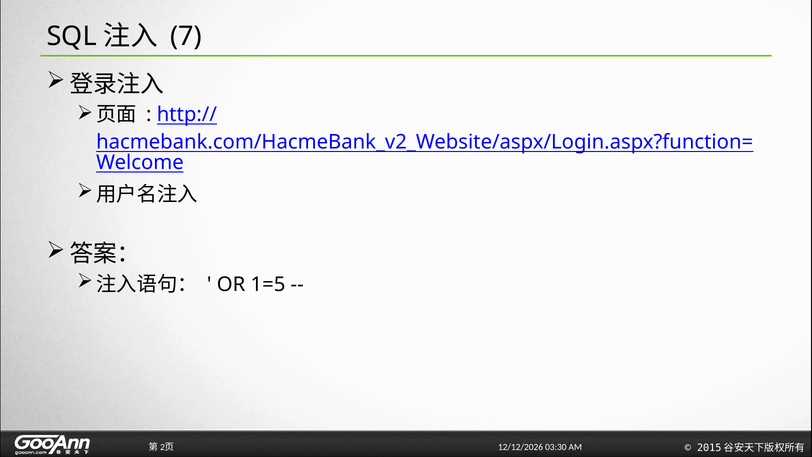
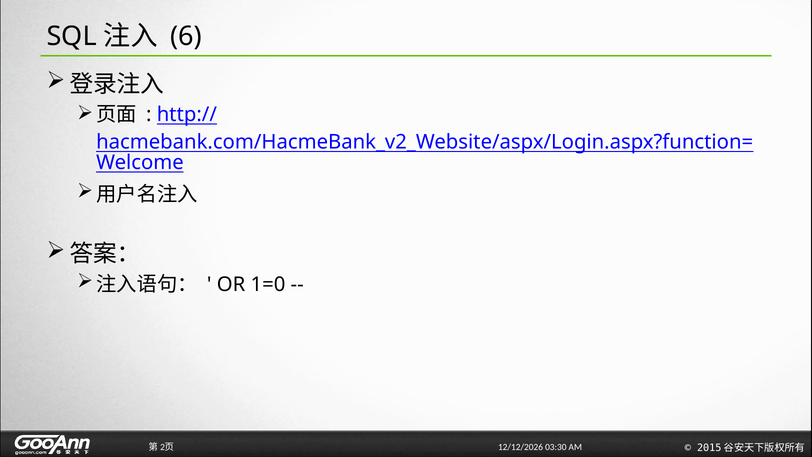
7: 7 -> 6 (186, 36)
1=5: 1=5 -> 1=0 (268, 284)
